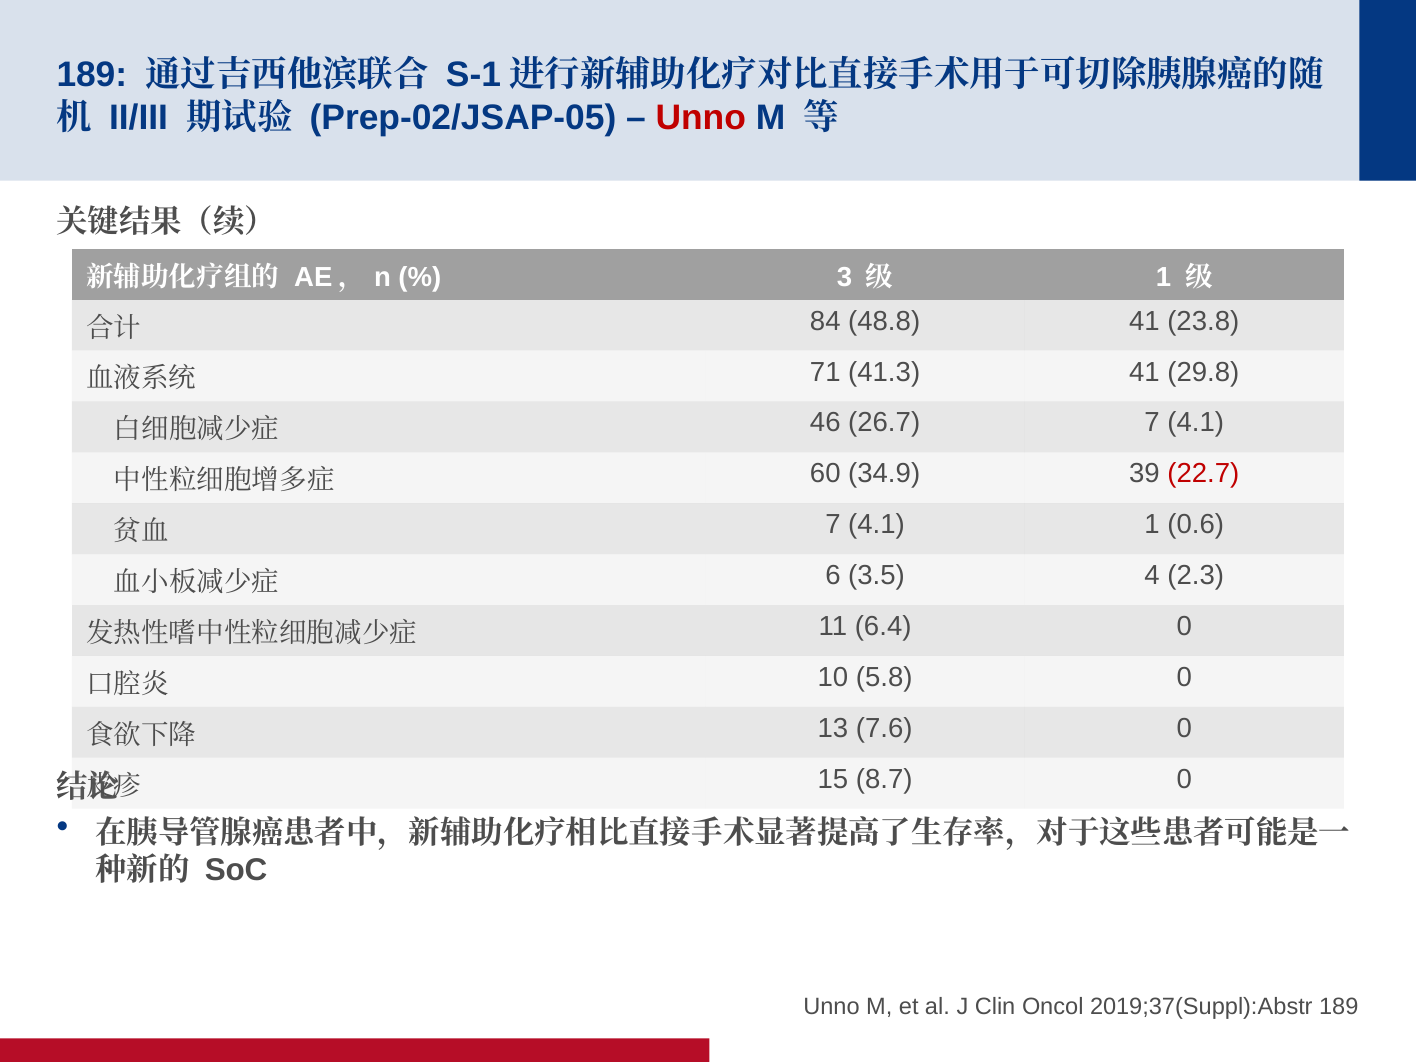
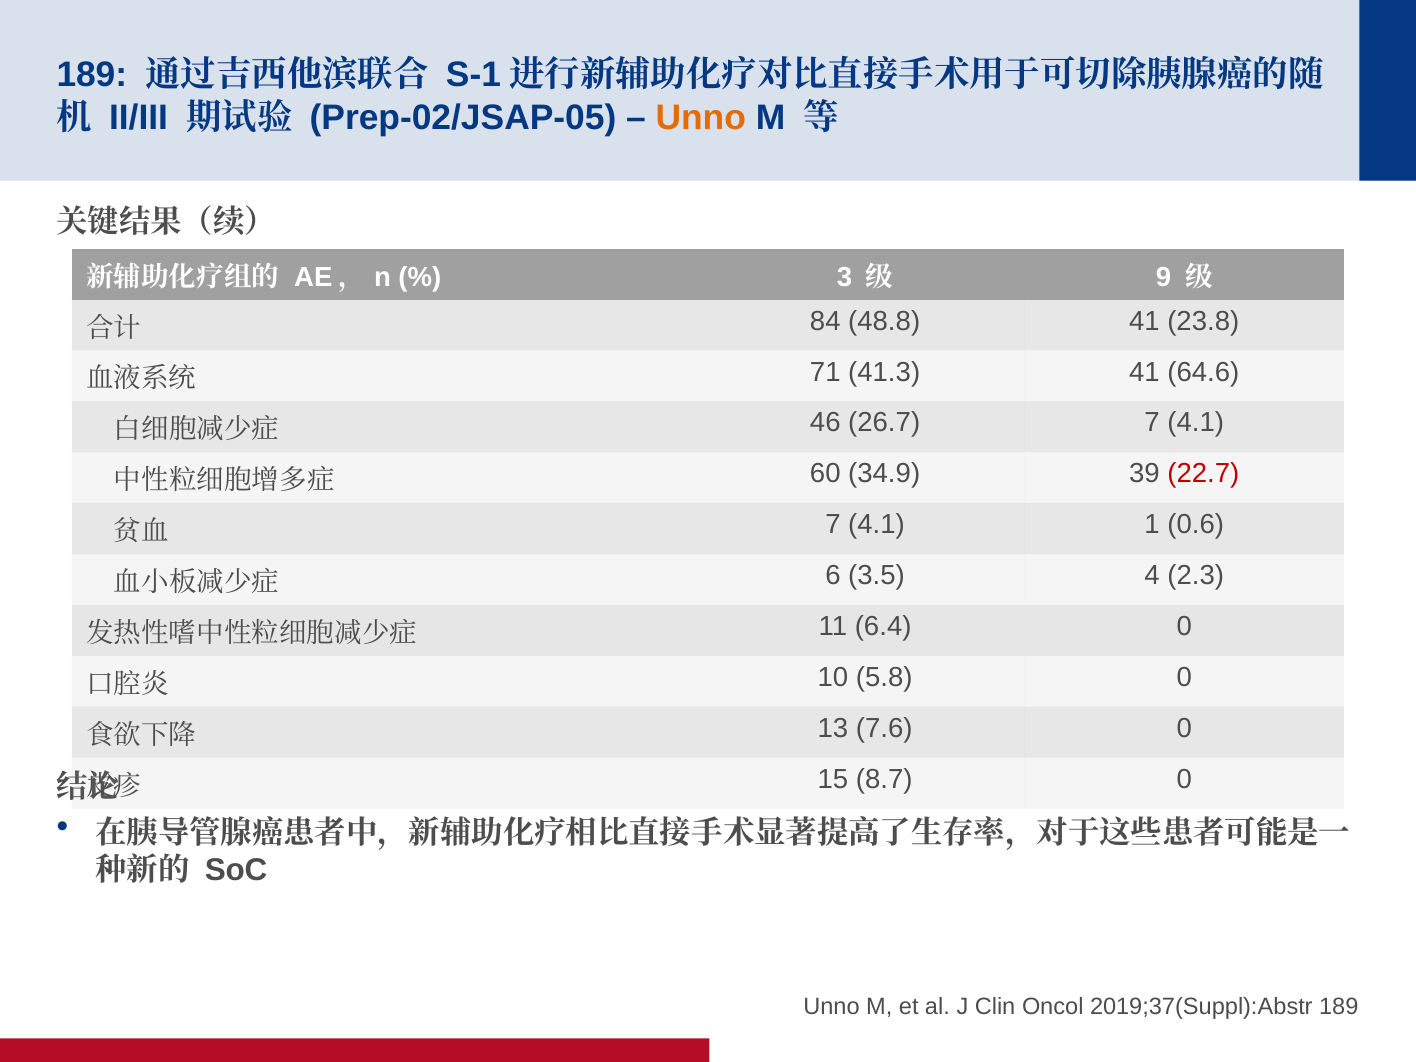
Unno colour: red -> orange (701, 118)
1: 1 -> 9 (1164, 277)
29.8: 29.8 -> 64.6 (1203, 372)
